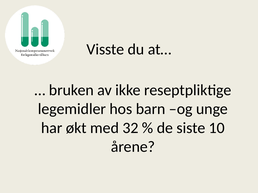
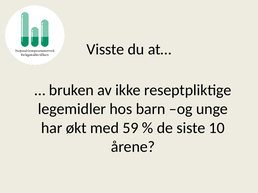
32: 32 -> 59 (130, 128)
